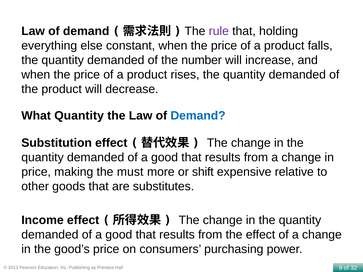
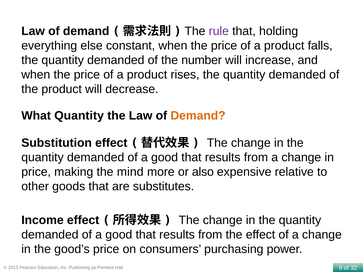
Demand colour: blue -> orange (198, 116)
must: must -> mind (130, 172)
shift: shift -> also (203, 172)
